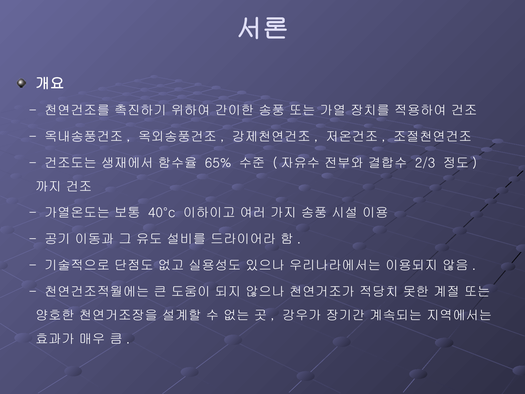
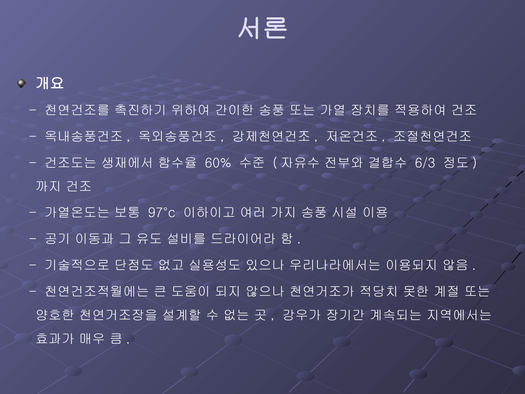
65%: 65% -> 60% (218, 163)
2/3: 2/3 -> 6/3 (425, 163)
40°c: 40°c -> 97°c (162, 213)
